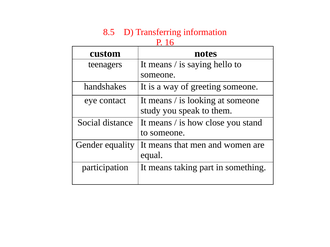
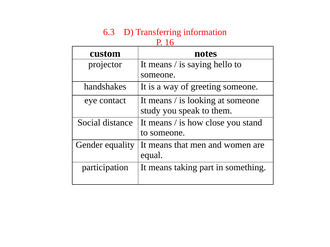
8.5: 8.5 -> 6.3 (109, 32)
teenagers: teenagers -> projector (105, 64)
